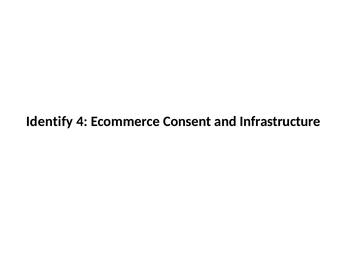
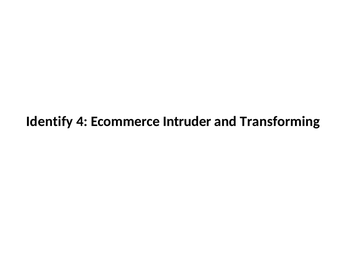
Consent: Consent -> Intruder (187, 121)
Infrastructure: Infrastructure -> Transforming (280, 121)
